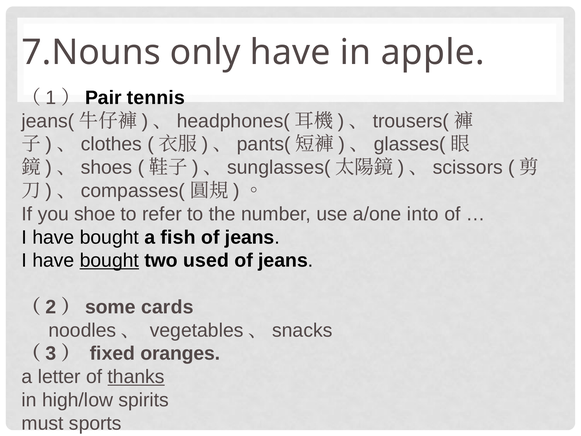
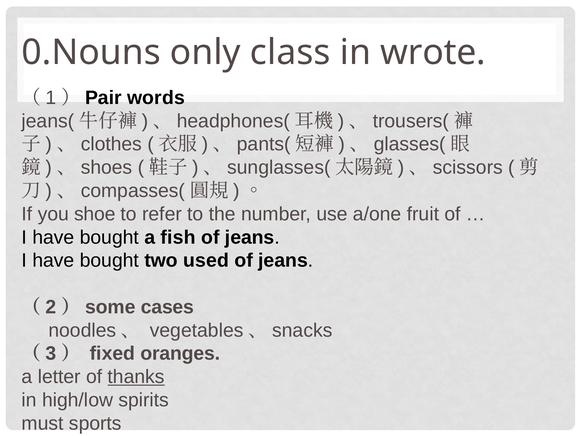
7.Nouns: 7.Nouns -> 0.Nouns (91, 52)
only have: have -> class (290, 52)
apple: apple -> wrote (433, 52)
tennis: tennis -> words (156, 98)
into: into -> fruit (423, 214)
bought underline: present -> none (109, 260)
cards: cards -> cases (167, 307)
